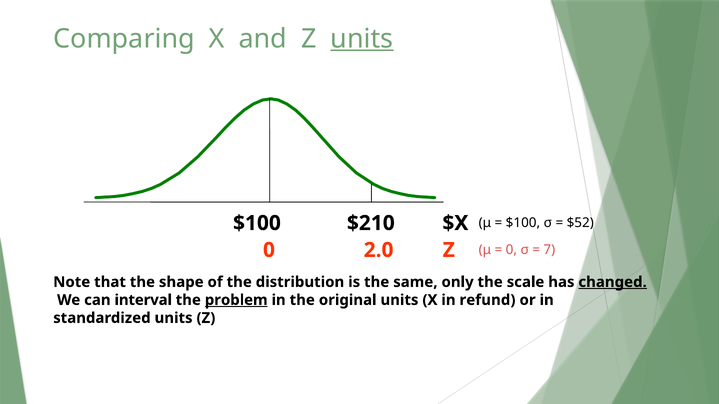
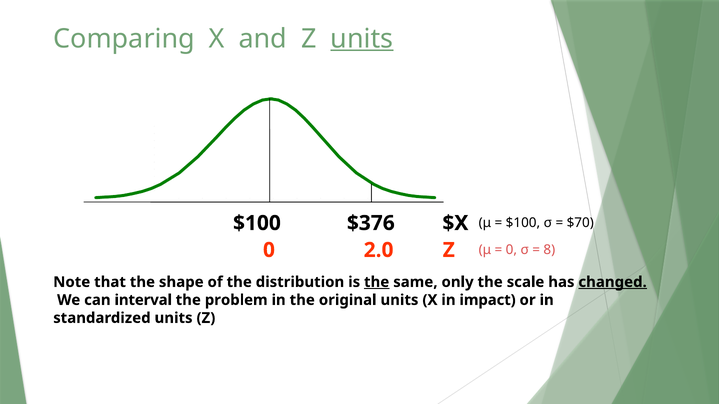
$210: $210 -> $376 (371, 223)
$52: $52 -> $70 (580, 223)
7: 7 -> 8 (549, 250)
the underline: none -> present (377, 282)
problem underline: present -> none (236, 300)
refund: refund -> impact (488, 300)
